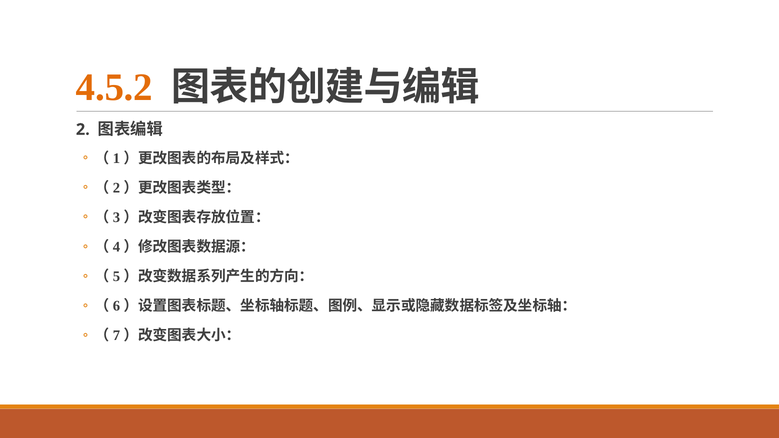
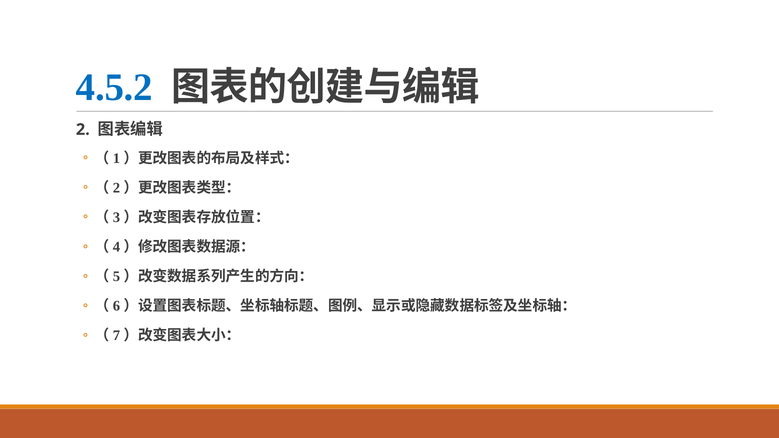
4.5.2 colour: orange -> blue (114, 87)
